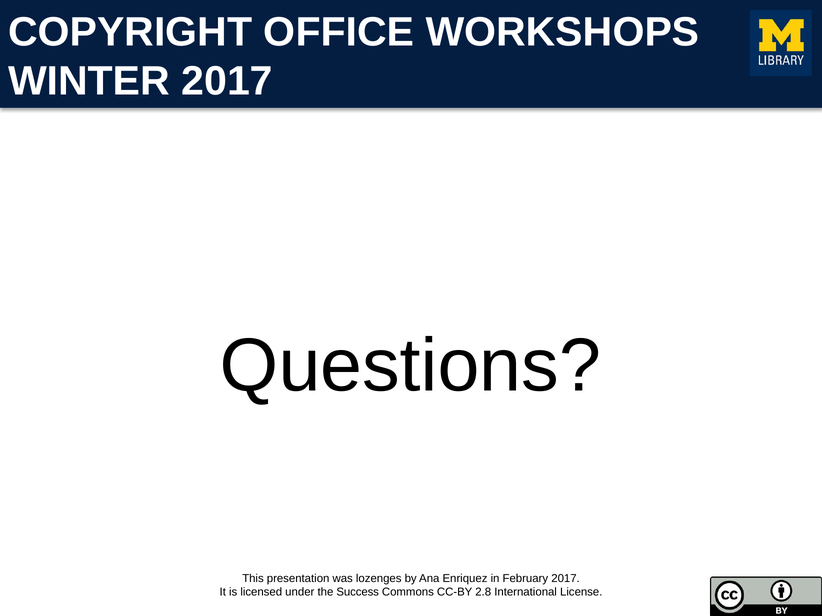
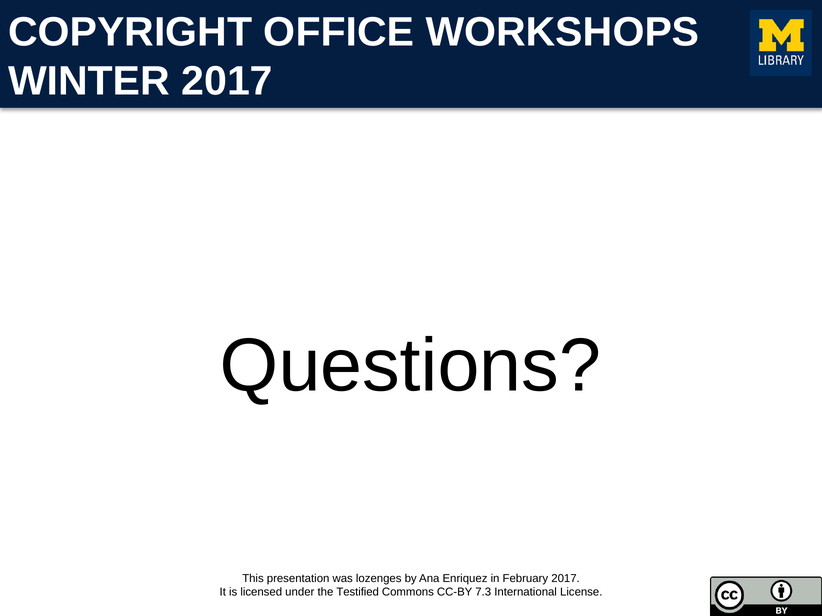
Success: Success -> Testified (358, 593)
2.8: 2.8 -> 7.3 (483, 593)
